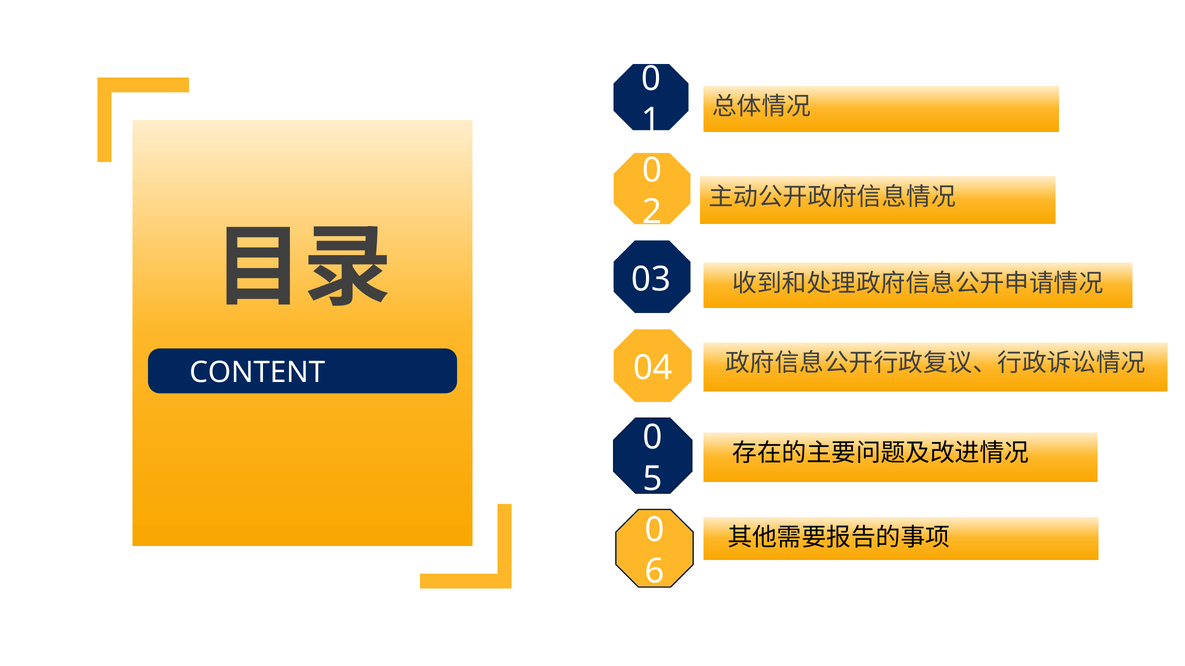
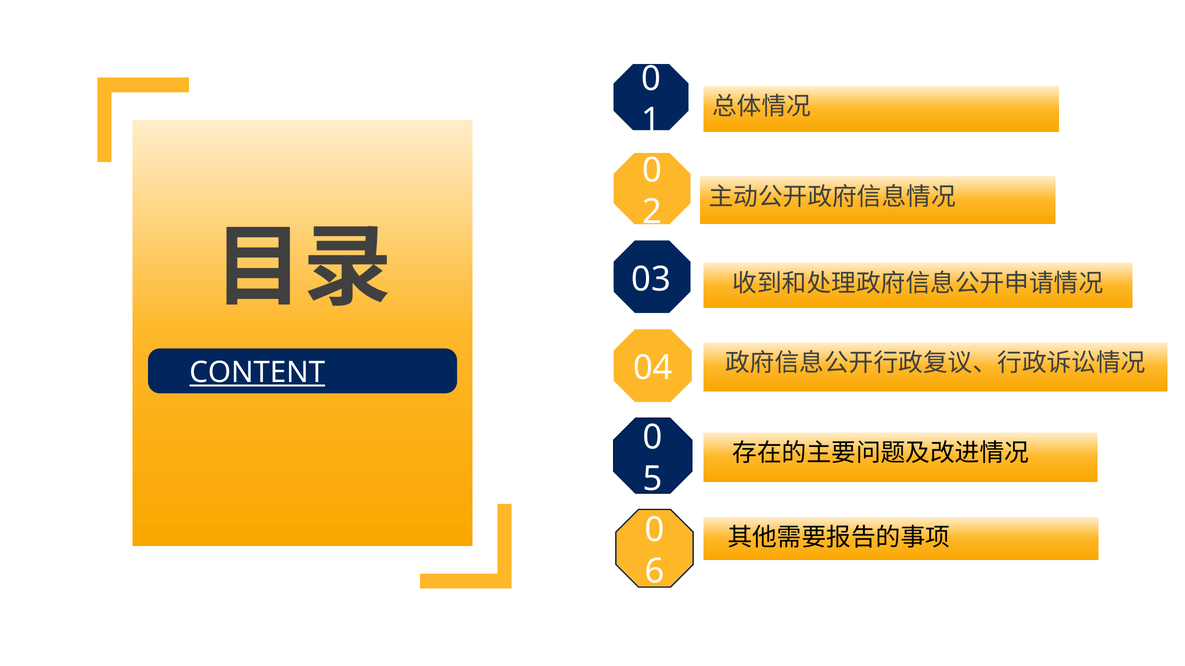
CONTENT underline: none -> present (257, 373)
